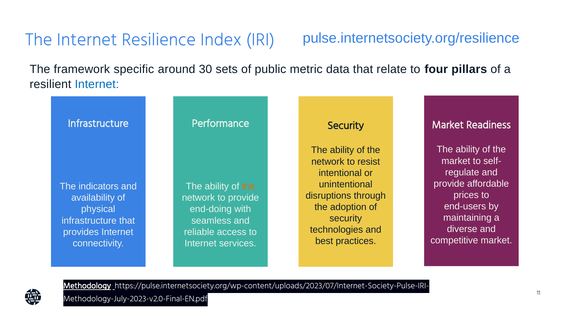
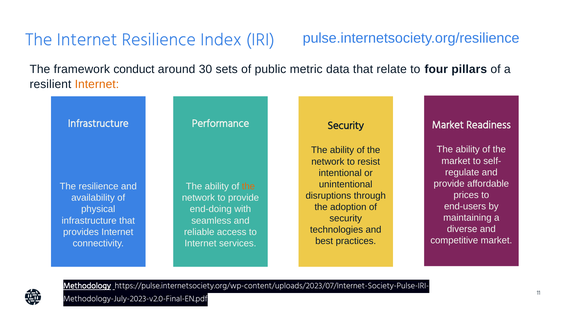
specific: specific -> conduct (134, 69)
Internet colour: blue -> orange (97, 84)
The indicators: indicators -> resilience (99, 186)
